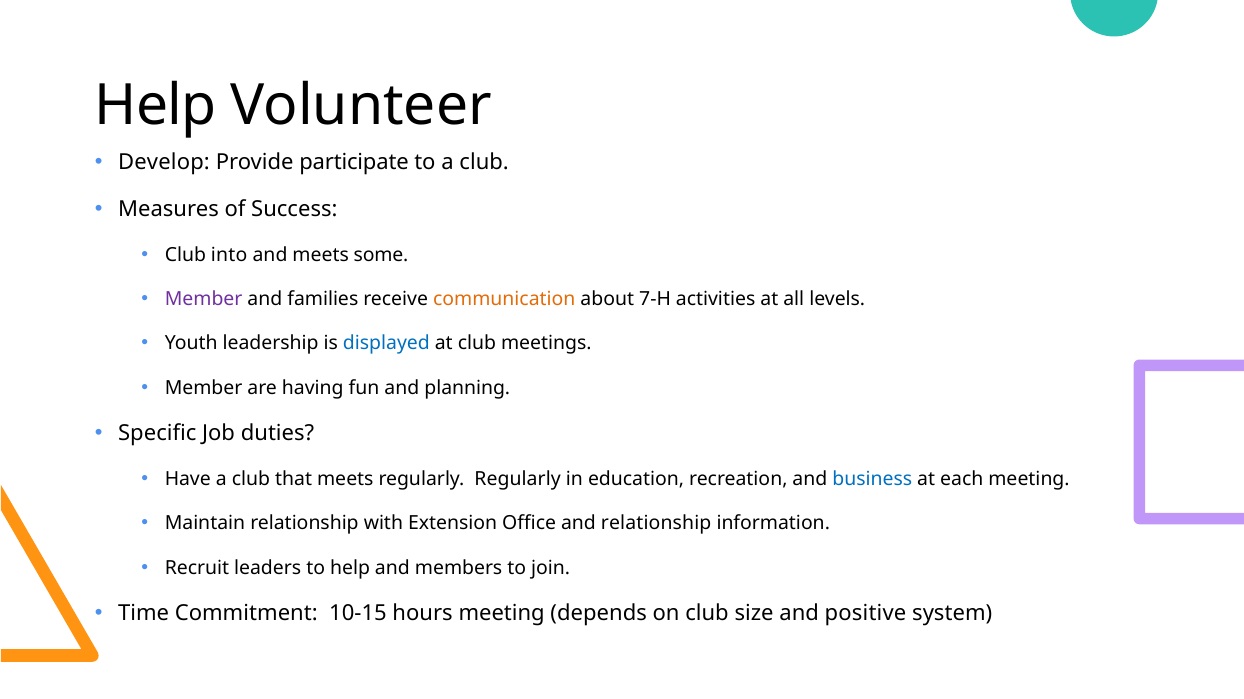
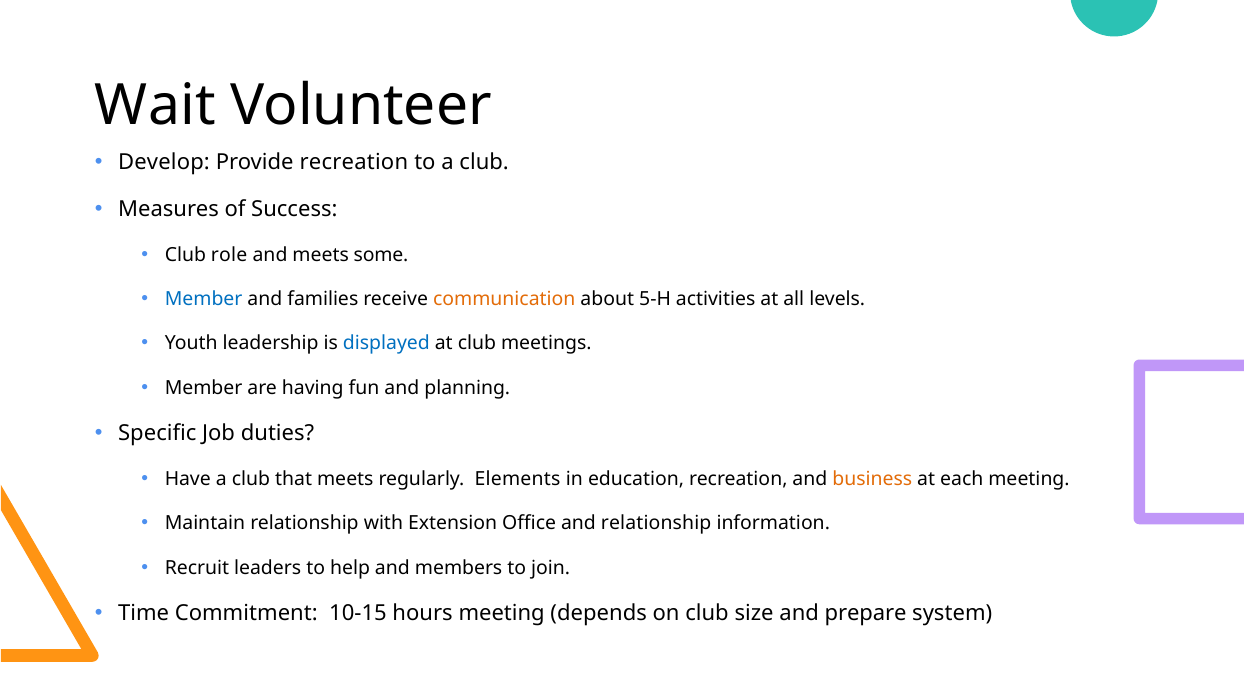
Help: Help -> Wait (155, 106)
Provide participate: participate -> recreation (354, 162)
into: into -> role (229, 255)
Member colour: purple -> blue (204, 299)
7-H: 7-H -> 5-H (655, 299)
regularly Regularly: Regularly -> Elements (518, 480)
business colour: blue -> orange (872, 480)
positive: positive -> prepare (866, 614)
